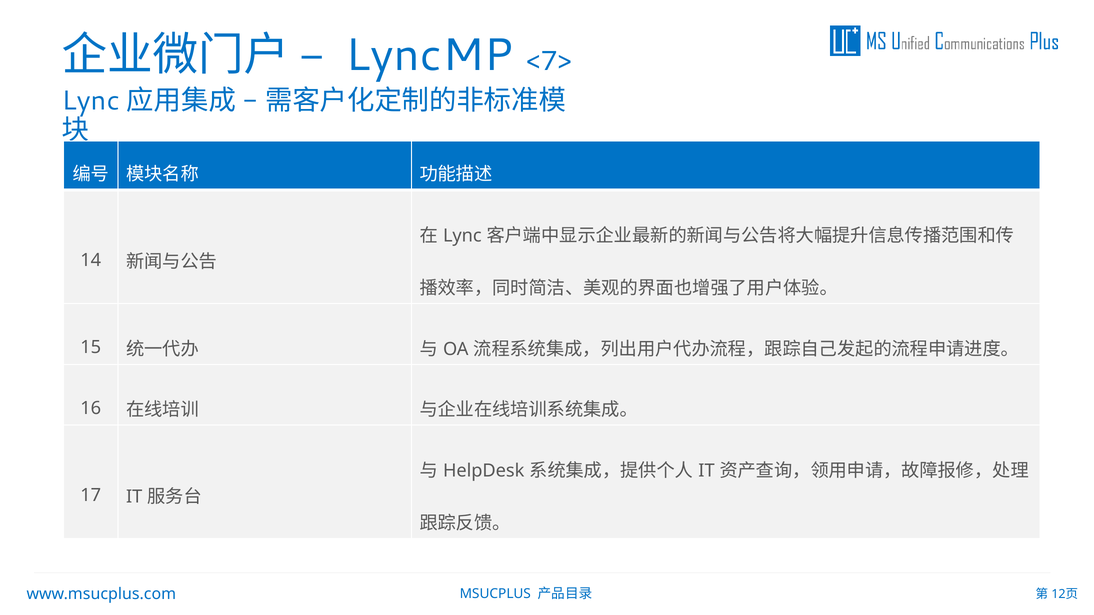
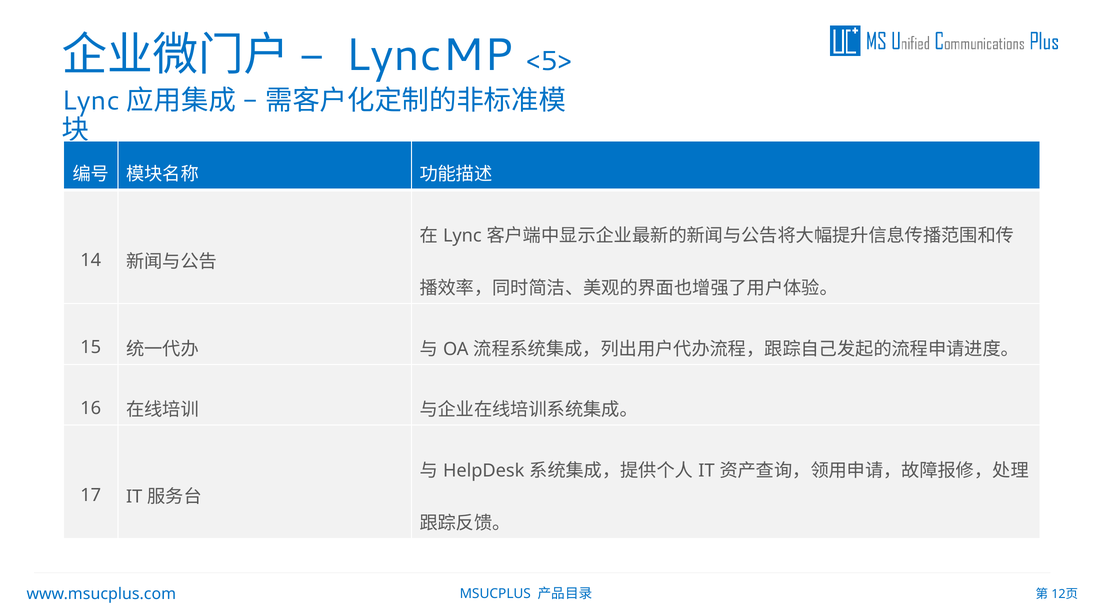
<7>: <7> -> <5> (549, 61)
